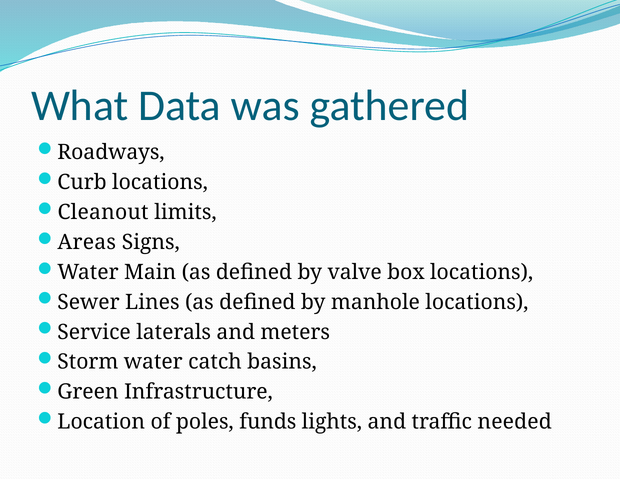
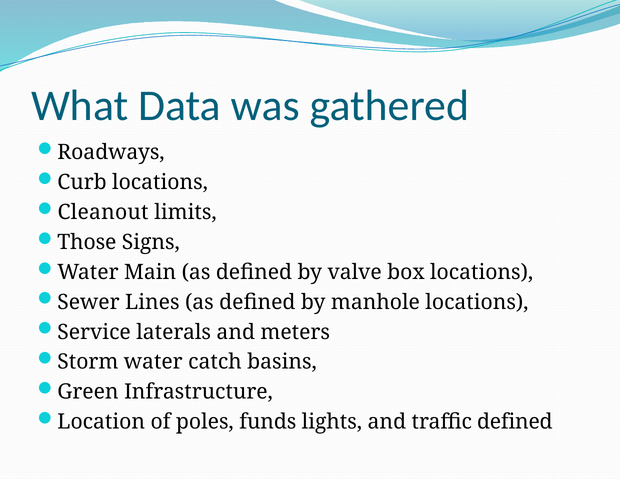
Areas: Areas -> Those (87, 242)
traffic needed: needed -> defined (515, 422)
